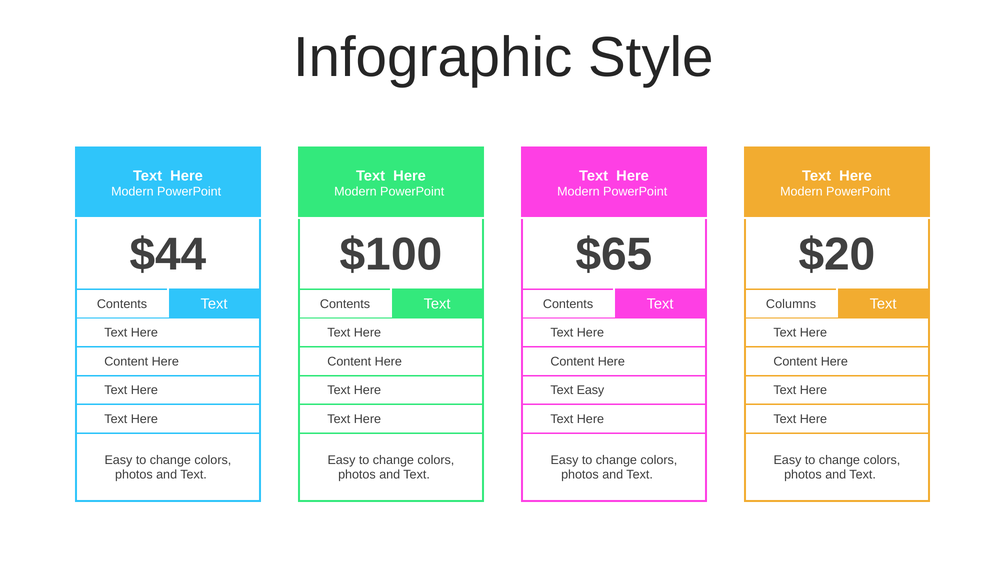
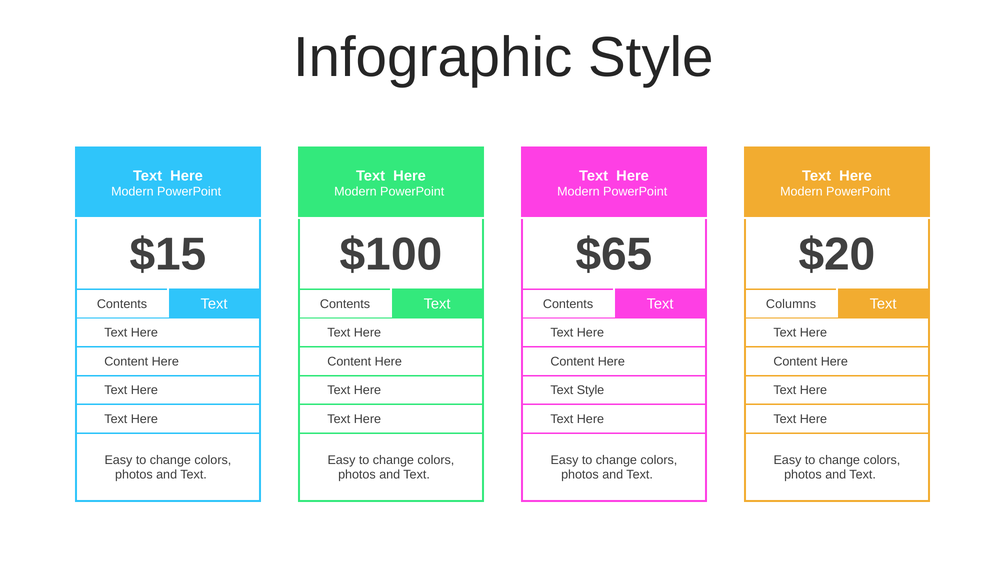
$44: $44 -> $15 (168, 255)
Text Easy: Easy -> Style (590, 390)
